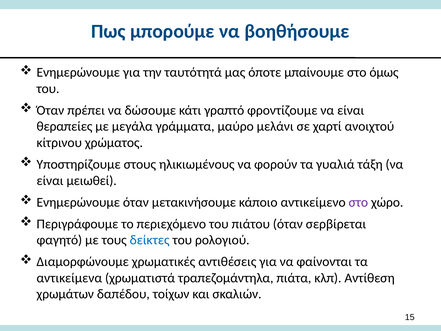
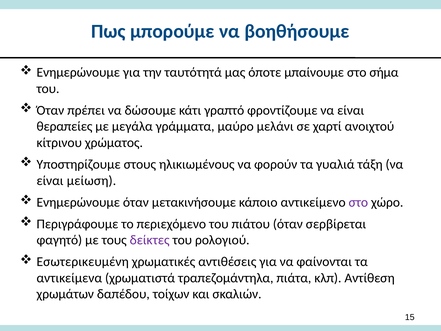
όμως: όμως -> σήμα (384, 72)
μειωθεί: μειωθεί -> μείωση (91, 180)
δείκτες colour: blue -> purple (150, 240)
Διαμορφώνουμε: Διαμορφώνουμε -> Εσωτερικευμένη (83, 262)
